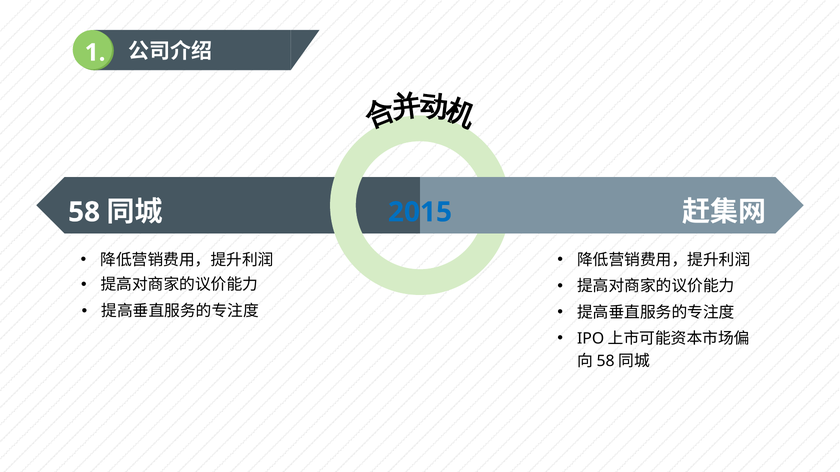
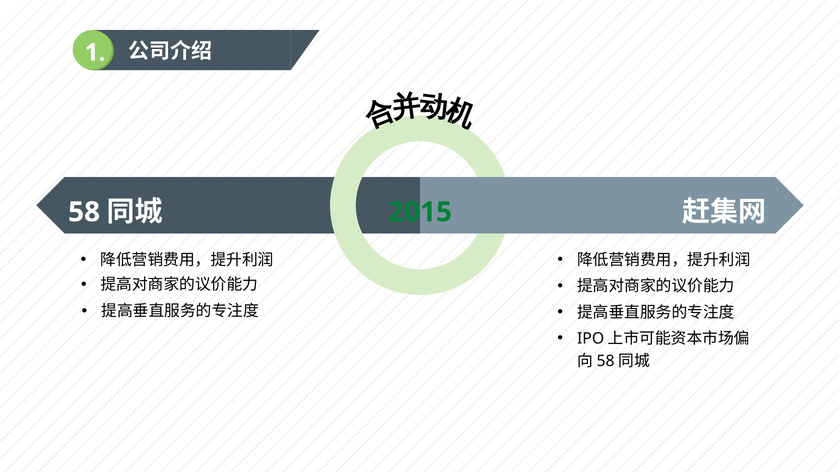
2015 colour: blue -> green (420, 212)
